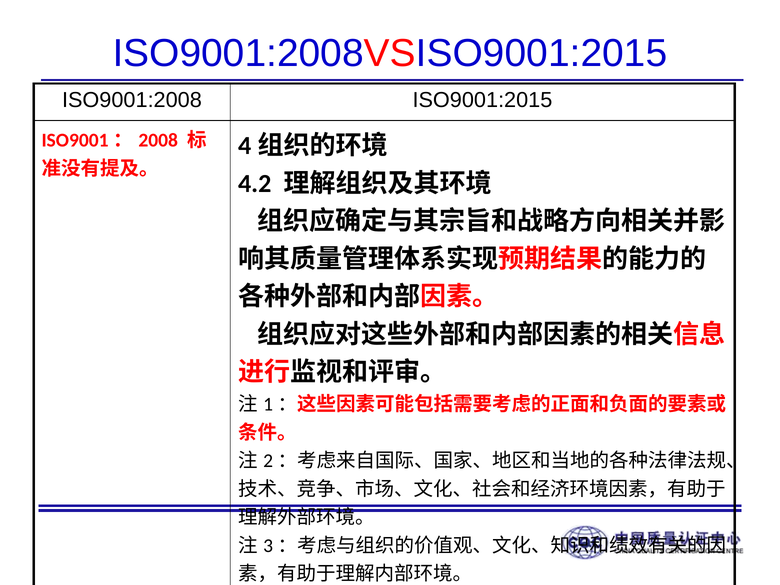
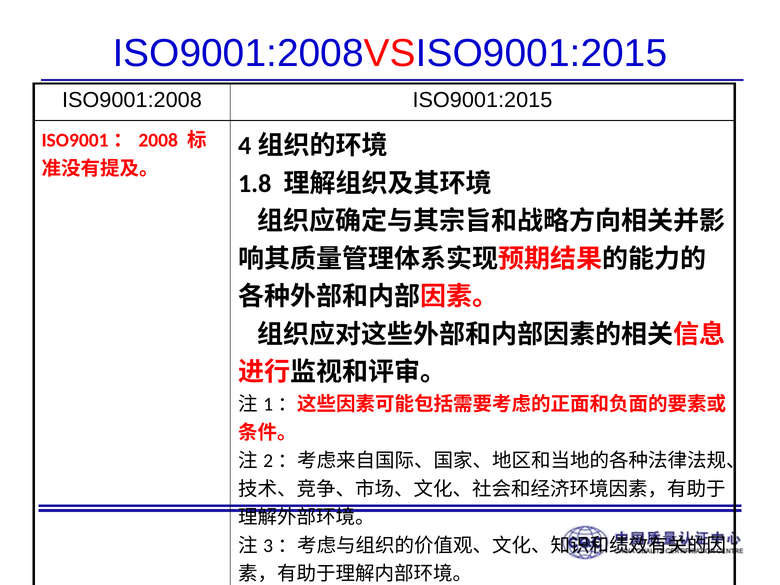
4.2: 4.2 -> 1.8 (255, 184)
